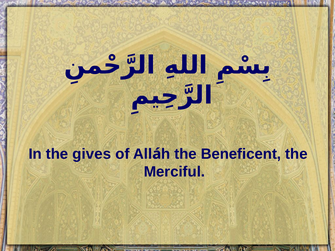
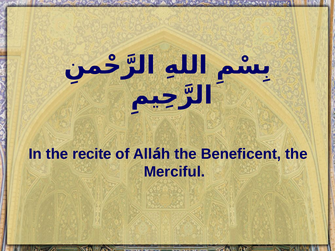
gives: gives -> recite (92, 154)
